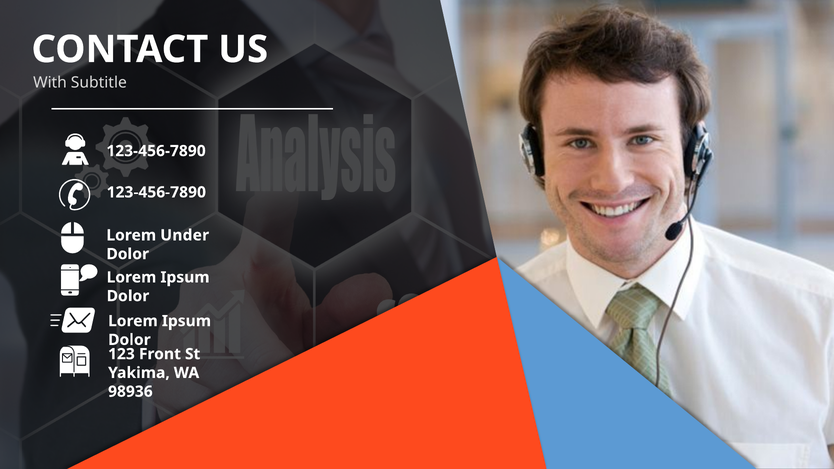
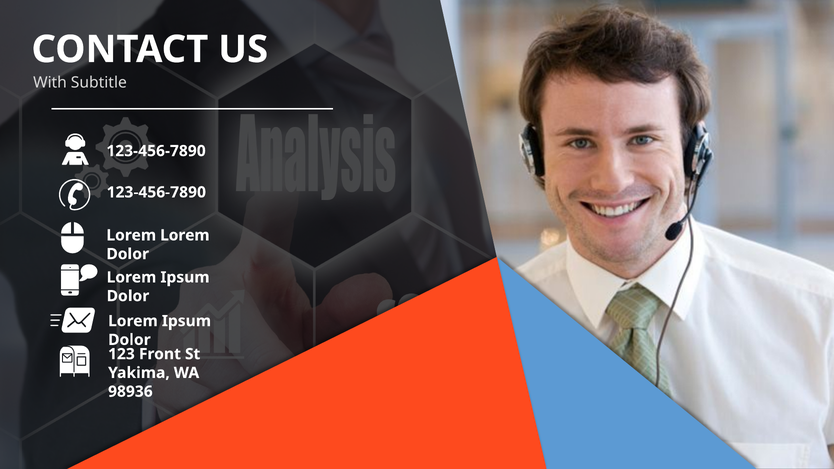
Lorem Under: Under -> Lorem (185, 235)
